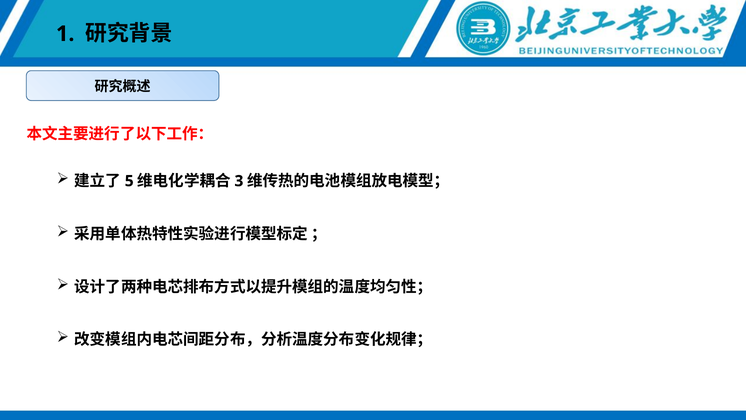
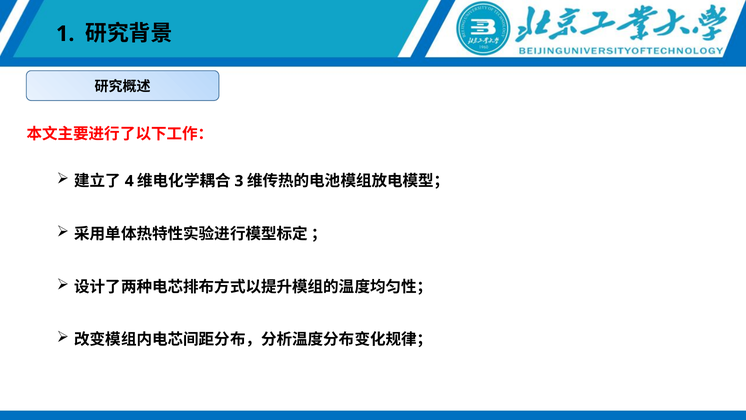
5: 5 -> 4 (129, 181)
